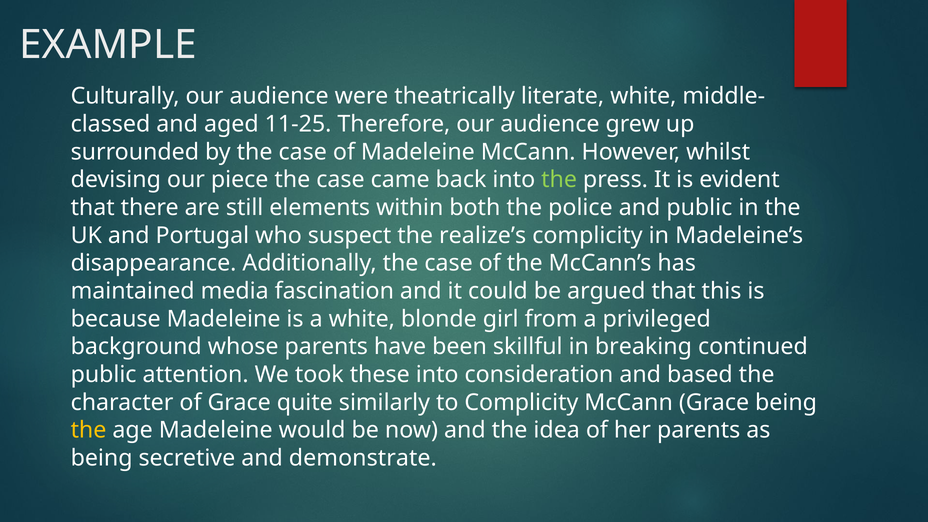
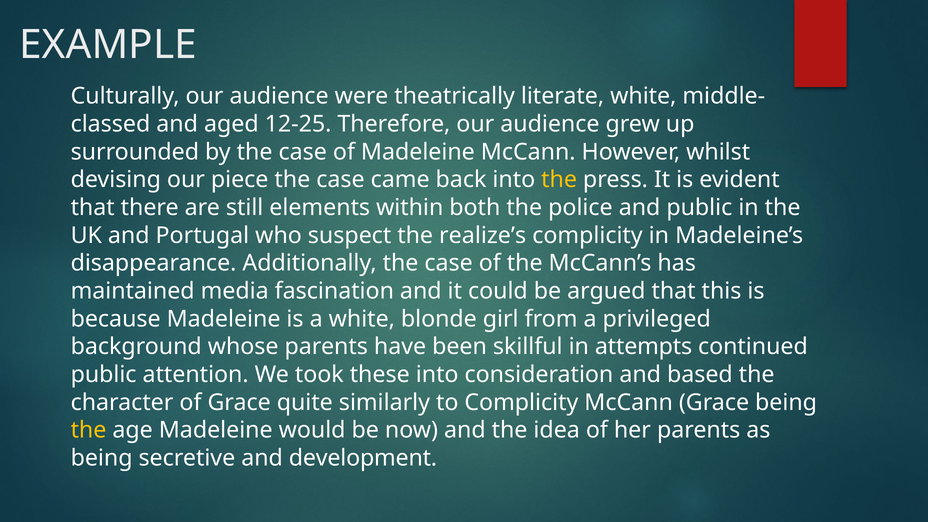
11-25: 11-25 -> 12-25 (298, 124)
the colour: light green -> yellow (559, 180)
breaking: breaking -> attempts (644, 347)
demonstrate: demonstrate -> development (363, 458)
